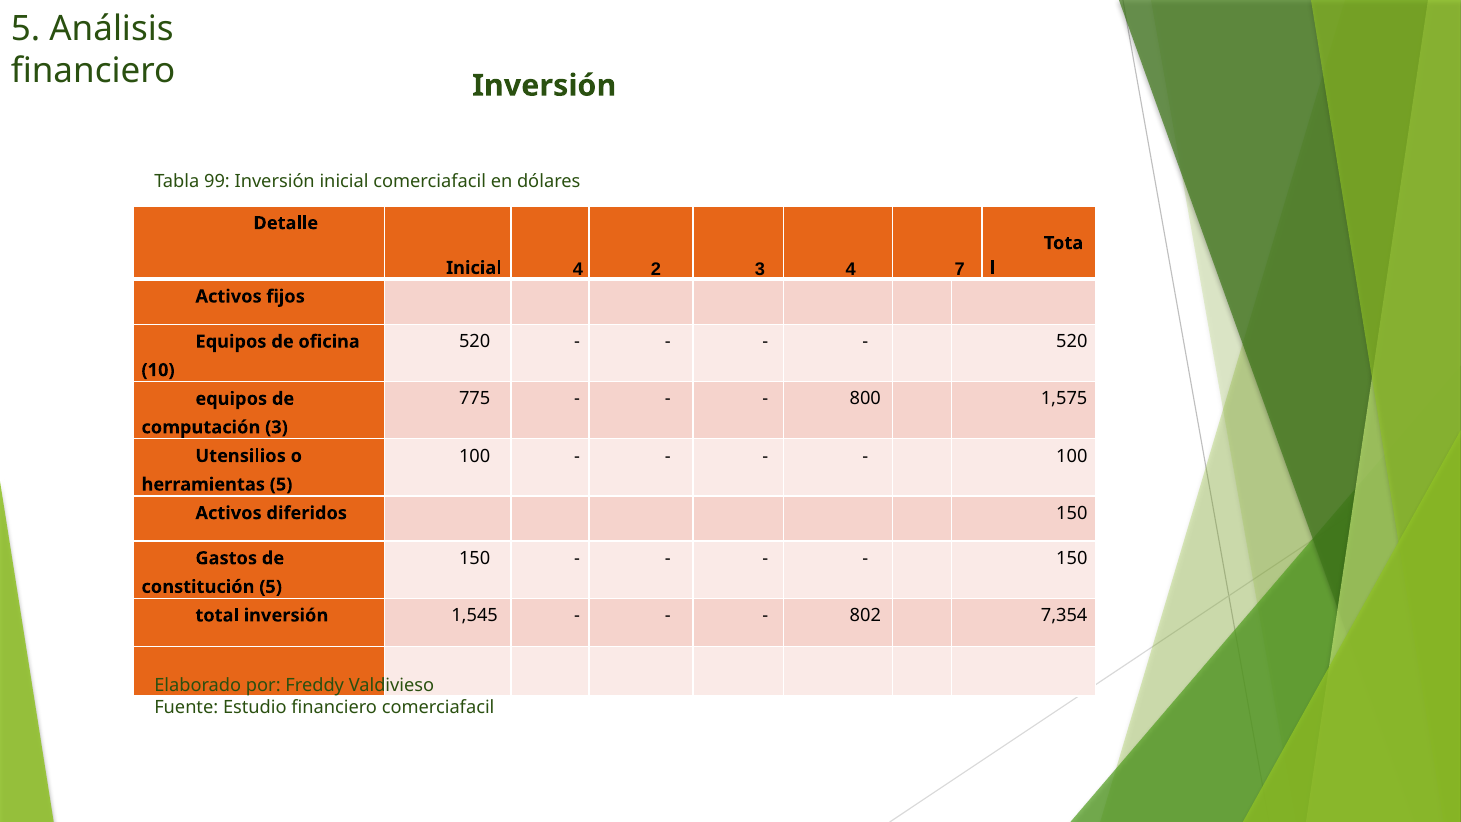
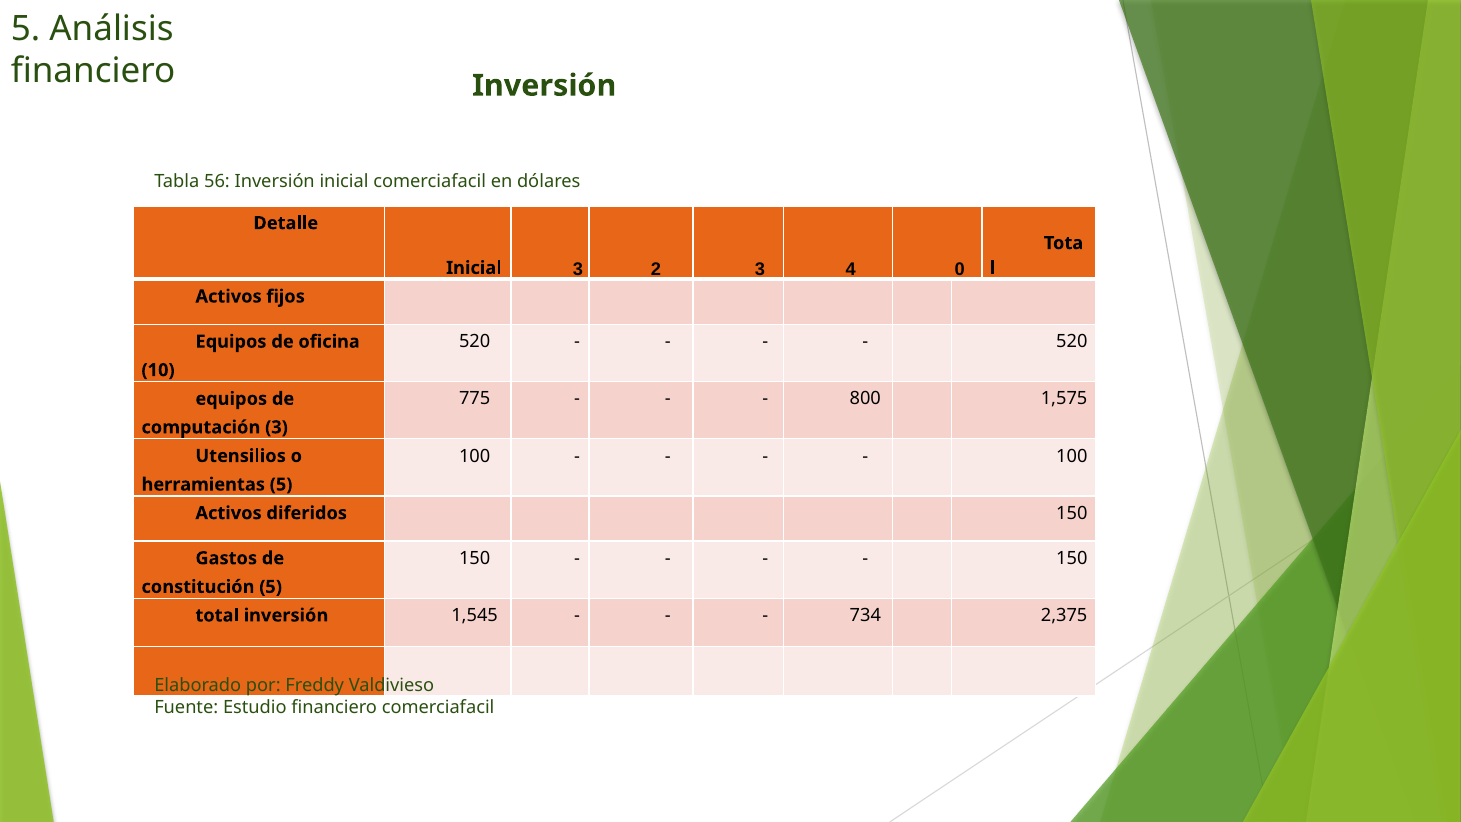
99: 99 -> 56 (217, 182)
4: 4 -> 3 (578, 269)
7: 7 -> 0 (960, 269)
802: 802 -> 734 (865, 615)
7,354: 7,354 -> 2,375 (1064, 615)
